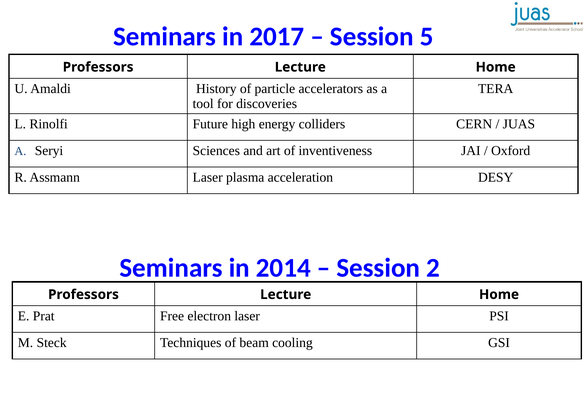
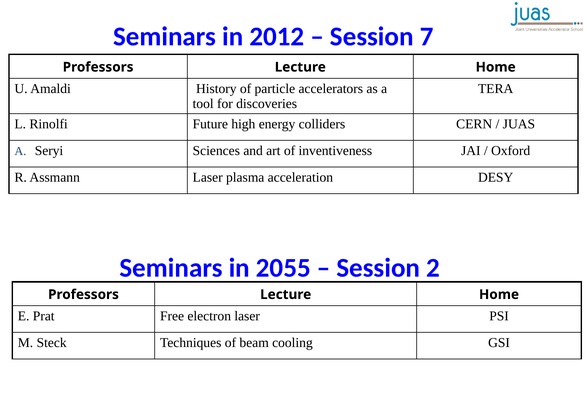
2017: 2017 -> 2012 (277, 37)
5: 5 -> 7 (427, 37)
2014: 2014 -> 2055 (283, 268)
